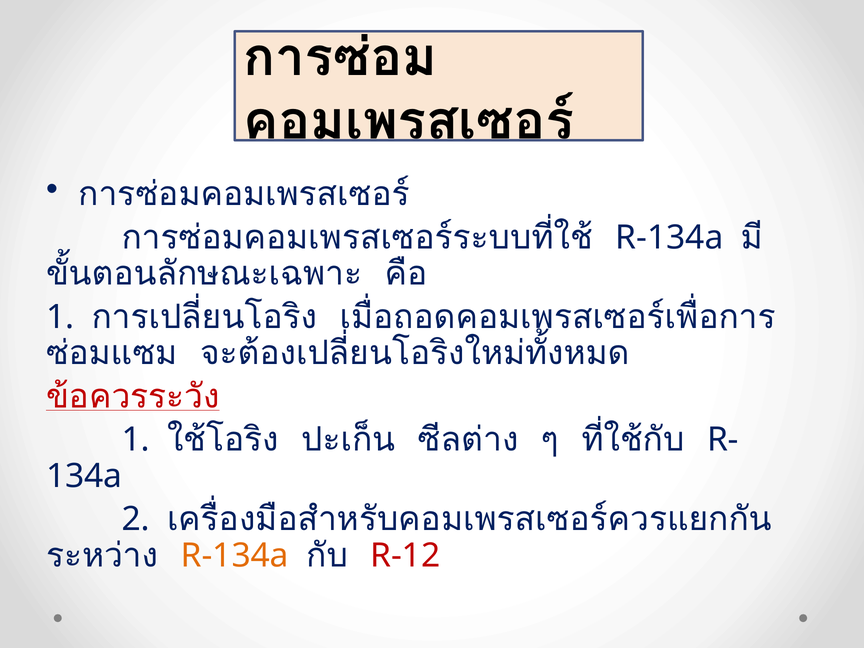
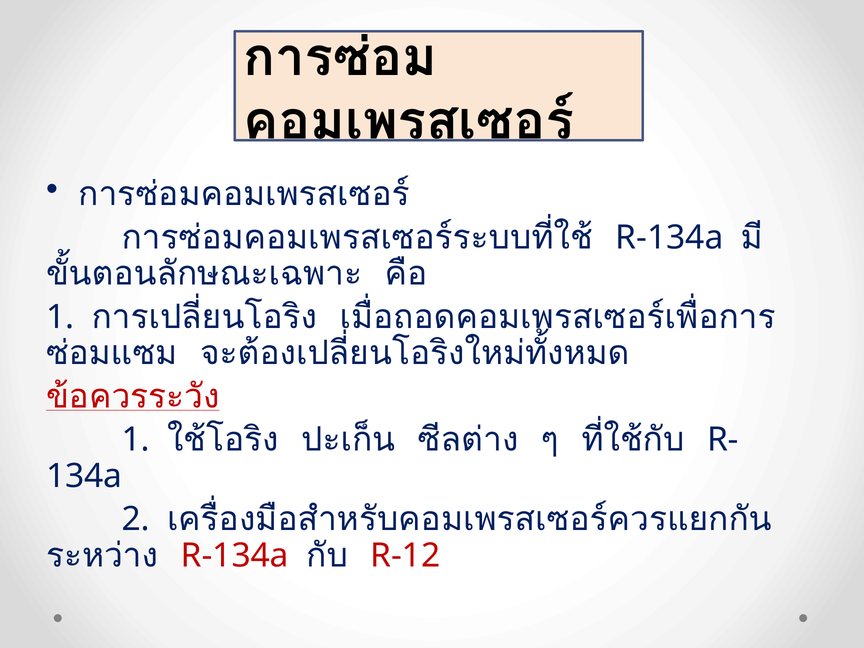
R-134a colour: orange -> red (235, 556)
